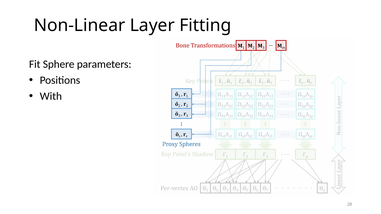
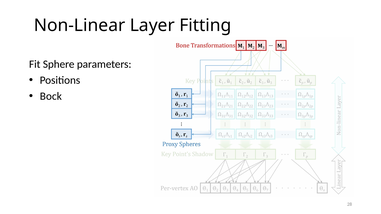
With: With -> Bock (51, 96)
